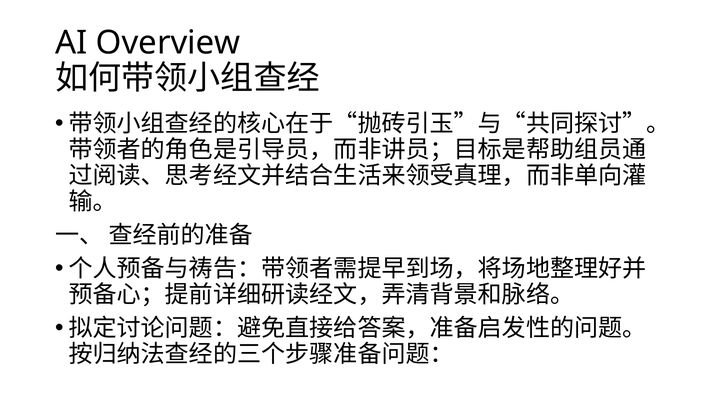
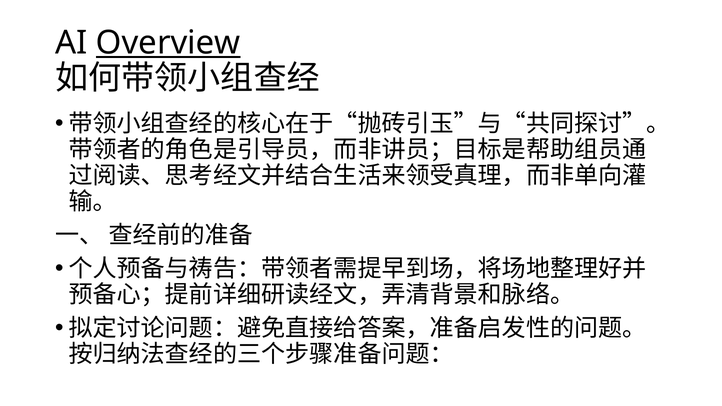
Overview underline: none -> present (168, 43)
